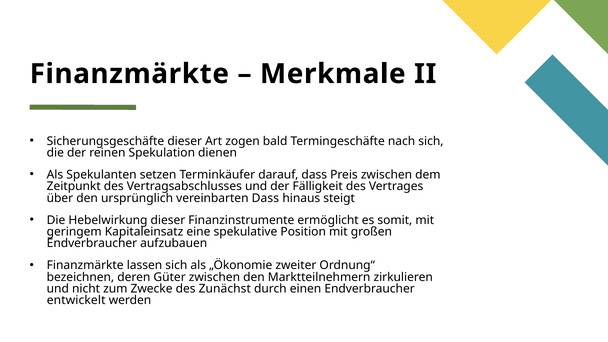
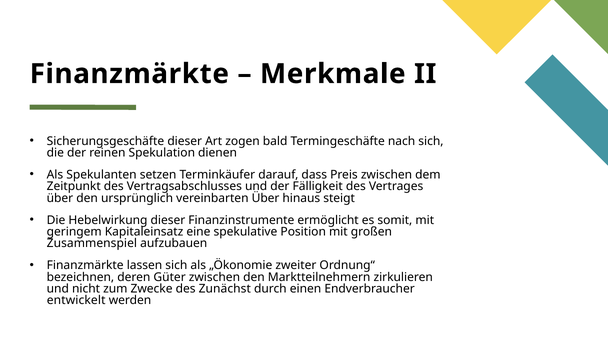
vereinbarten Dass: Dass -> Über (266, 198)
Endverbraucher: Endverbraucher -> Zusammenspiel (92, 243)
